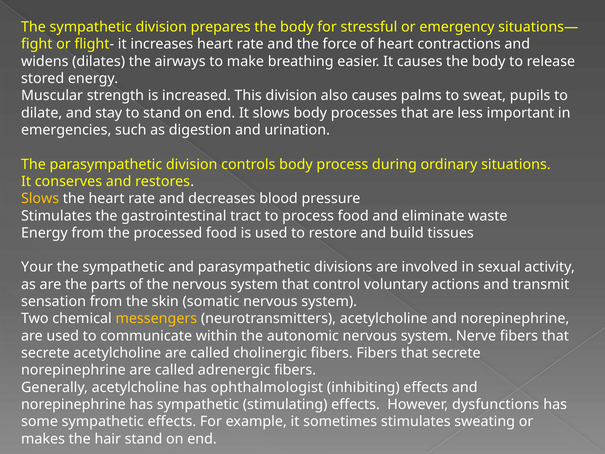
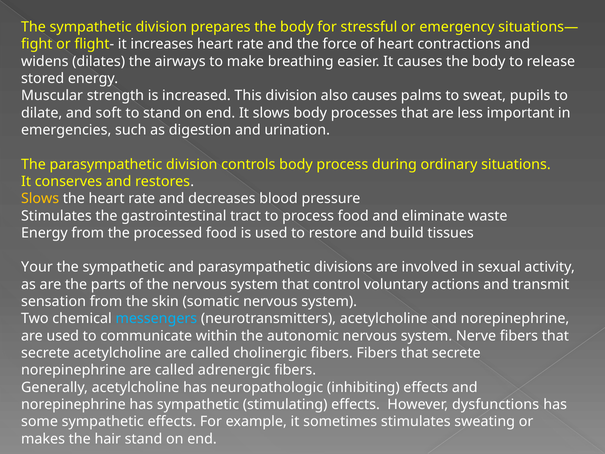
stay: stay -> soft (109, 113)
messengers colour: yellow -> light blue (156, 319)
ophthalmologist: ophthalmologist -> neuropathologic (267, 387)
